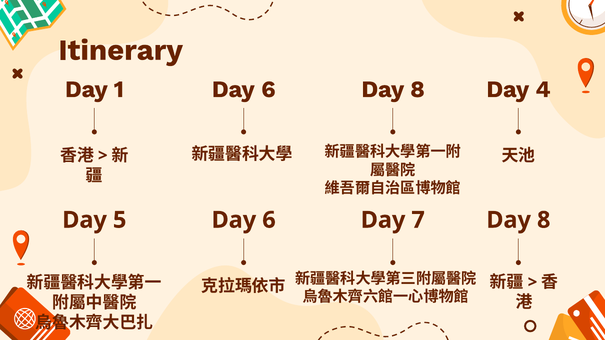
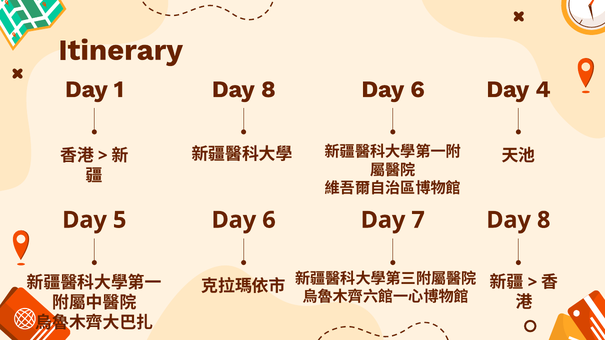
6: 6 -> 8 (268, 89)
8: 8 -> 6 (417, 89)
